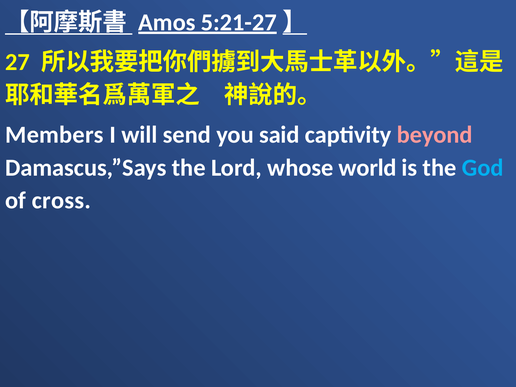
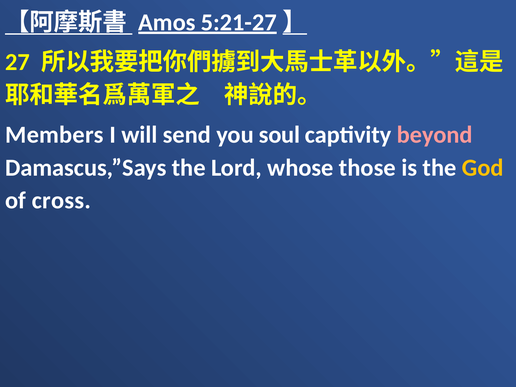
said: said -> soul (279, 135)
world: world -> those (367, 168)
God colour: light blue -> yellow (483, 168)
